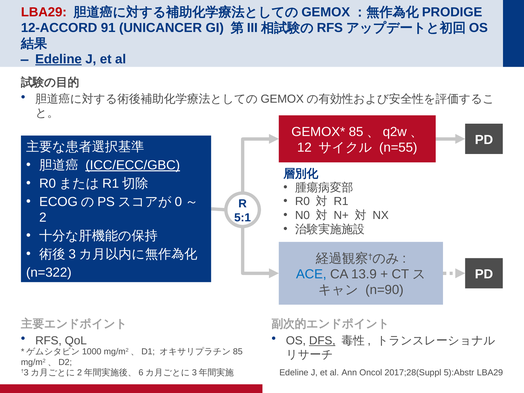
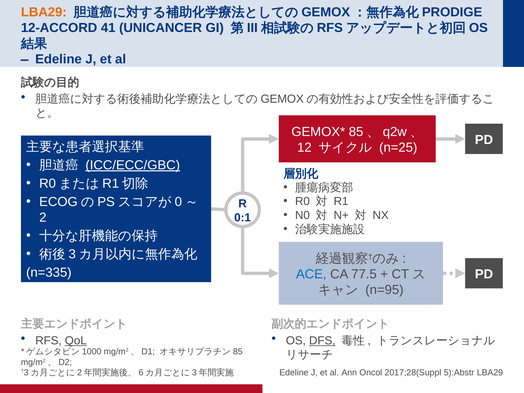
LBA29 colour: red -> orange (44, 12)
91: 91 -> 41 (108, 28)
Edeline underline: present -> none (59, 59)
n=55: n=55 -> n=25 (398, 148)
5:1: 5:1 -> 0:1 (243, 218)
n=322: n=322 -> n=335 (49, 273)
13.9: 13.9 -> 77.5 (364, 274)
n=90: n=90 -> n=95 (384, 290)
QoL underline: none -> present (76, 341)
